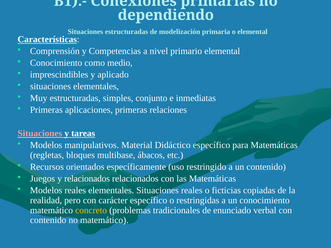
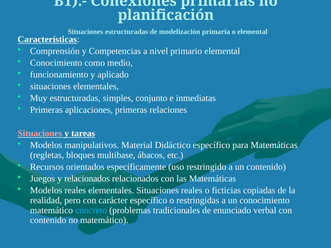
dependiendo: dependiendo -> planificación (166, 15)
imprescindibles: imprescindibles -> funcionamiento (59, 75)
concreto colour: yellow -> light blue (91, 210)
